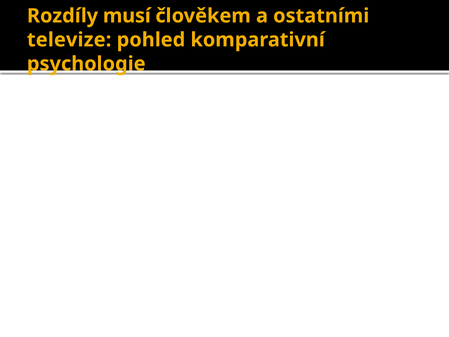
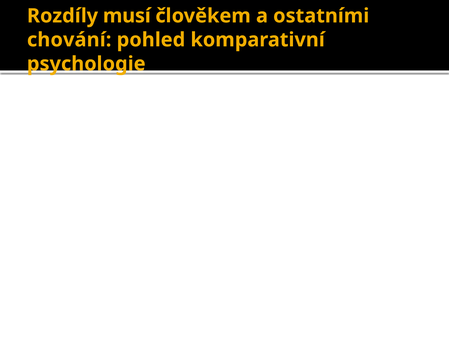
televize: televize -> chování (69, 40)
